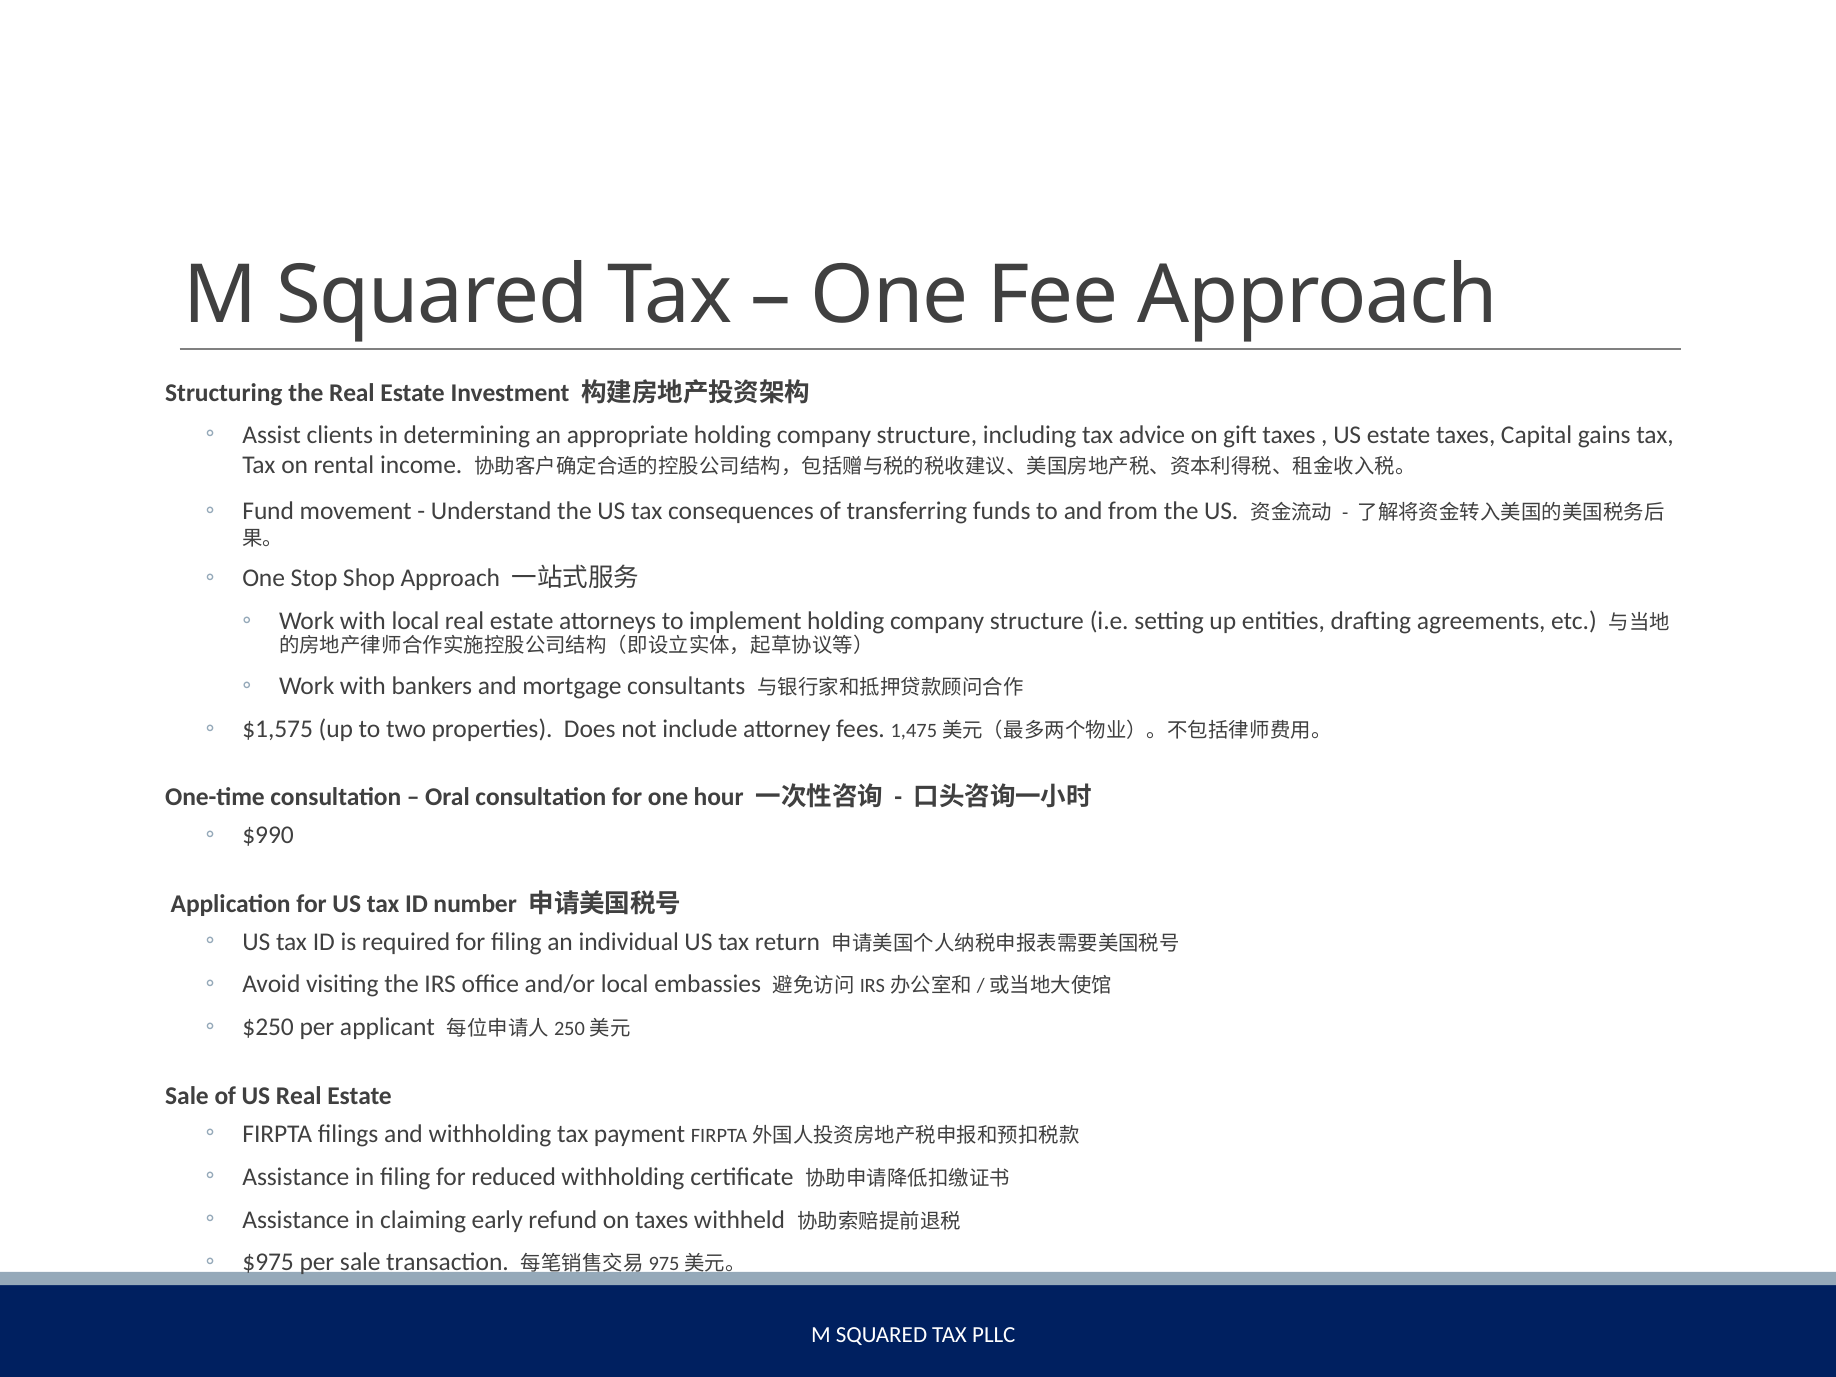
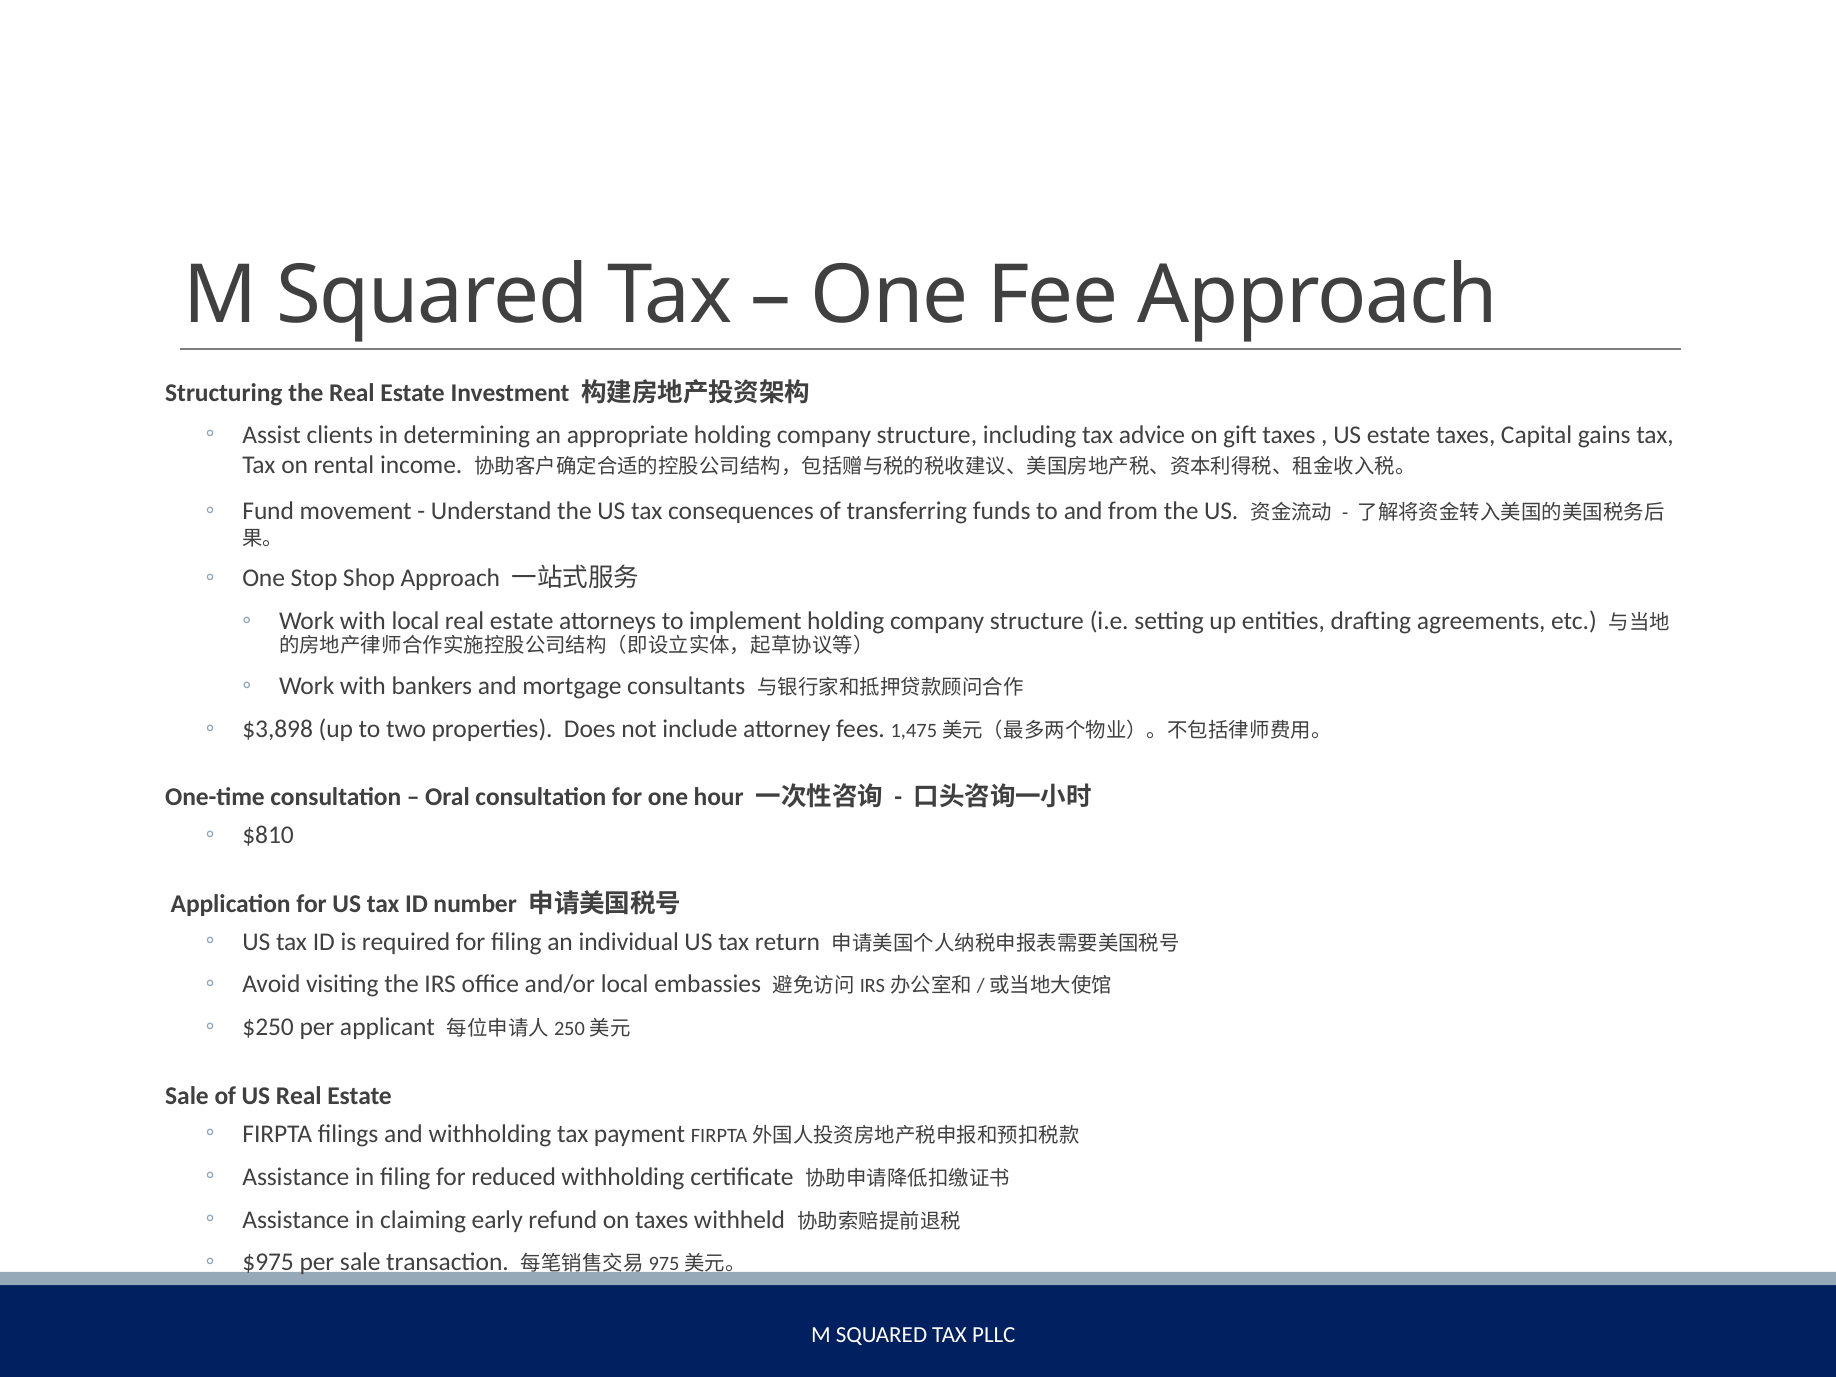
$1,575: $1,575 -> $3,898 (278, 729)
$990: $990 -> $810 (268, 835)
